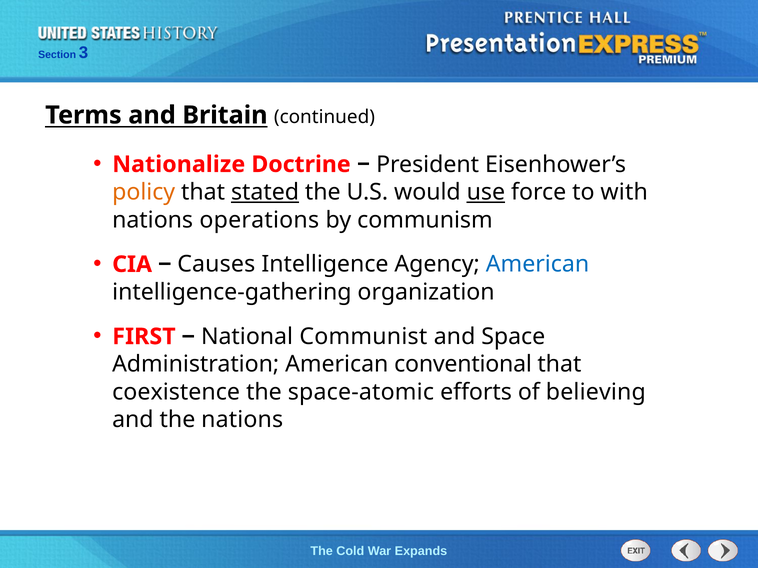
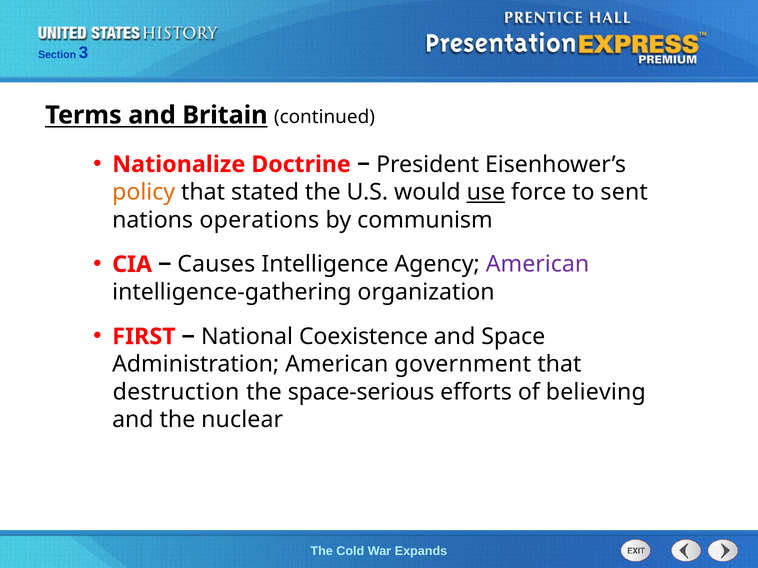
stated underline: present -> none (265, 192)
with: with -> sent (624, 192)
American colour: blue -> purple (538, 265)
Communist: Communist -> Coexistence (364, 337)
conventional: conventional -> government (463, 365)
coexistence: coexistence -> destruction (176, 392)
space-atomic: space-atomic -> space-serious (361, 392)
the nations: nations -> nuclear (242, 420)
